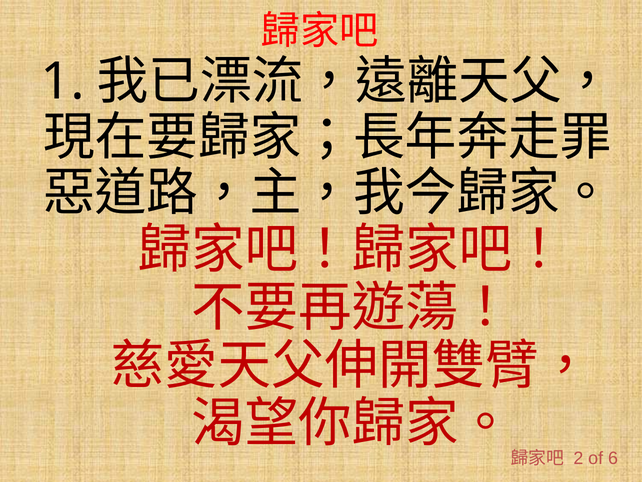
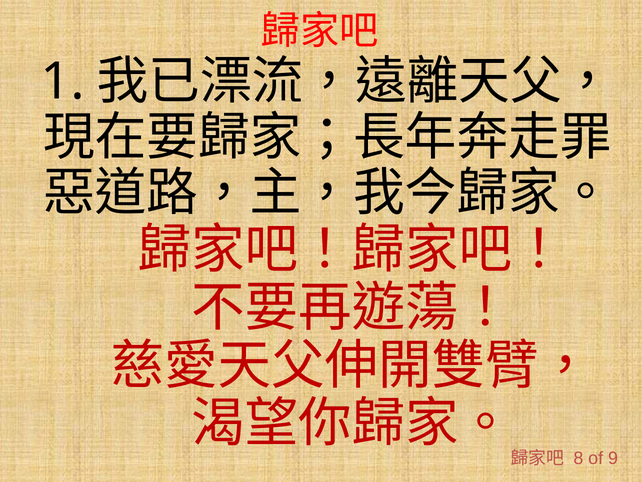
2: 2 -> 8 (578, 458)
6: 6 -> 9 (613, 458)
